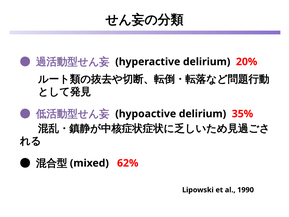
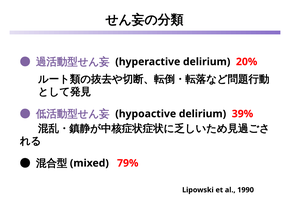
35%: 35% -> 39% (242, 114)
62%: 62% -> 79% (128, 163)
